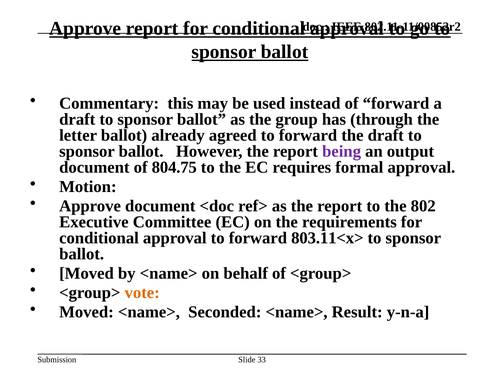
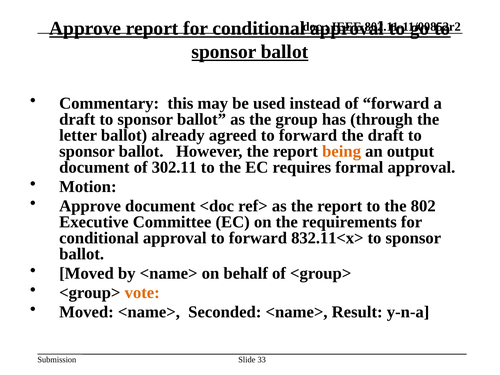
being colour: purple -> orange (342, 151)
804.75: 804.75 -> 302.11 (174, 167)
803.11<x>: 803.11<x> -> 832.11<x> (327, 238)
